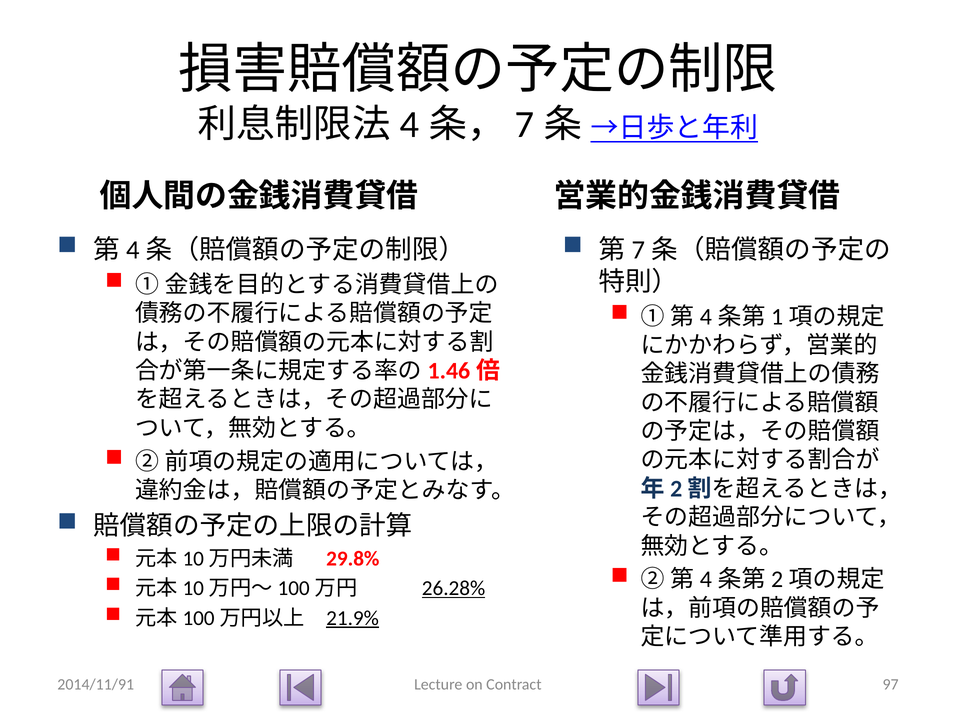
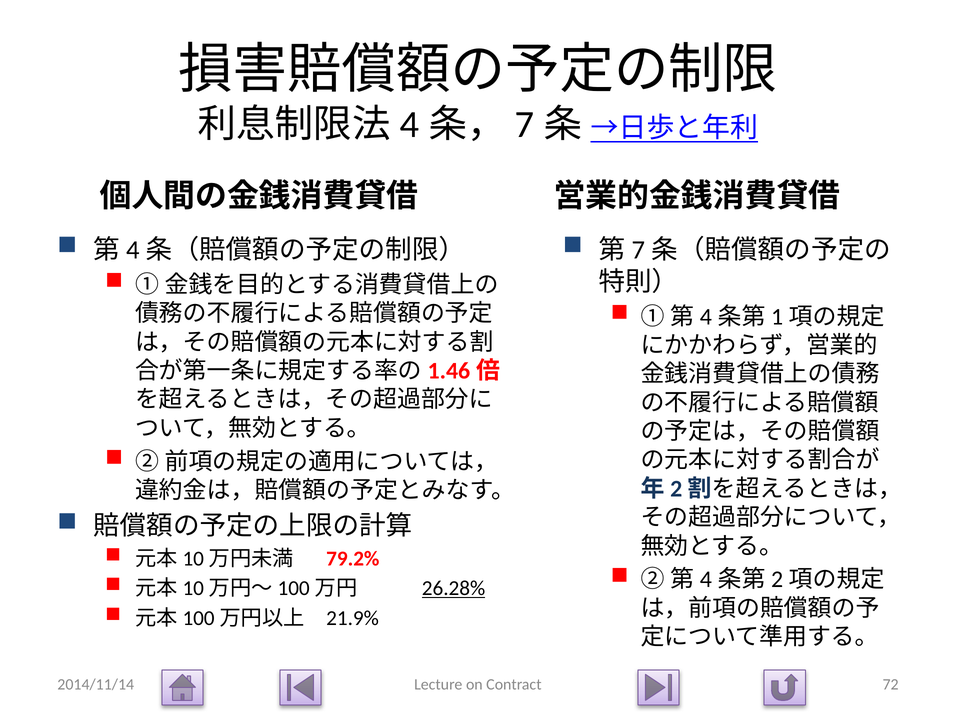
29.8%: 29.8% -> 79.2% (353, 559)
21.9% underline: present -> none (353, 618)
2014/11/91: 2014/11/91 -> 2014/11/14 (96, 685)
97: 97 -> 72 (891, 685)
